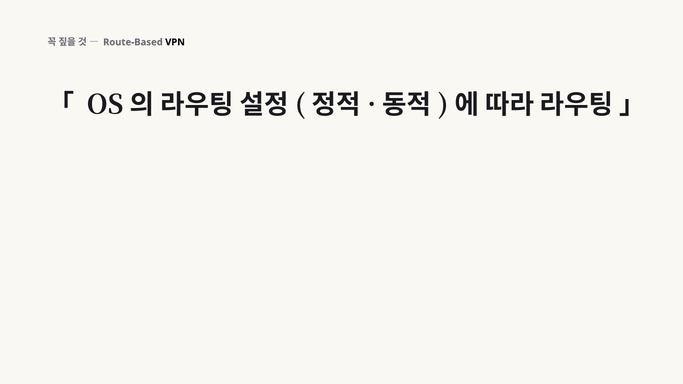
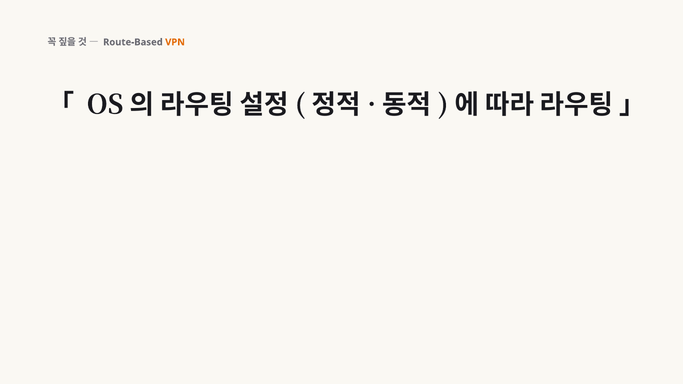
VPN colour: black -> orange (175, 42)
